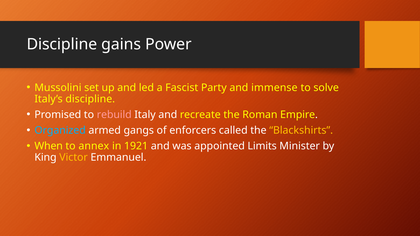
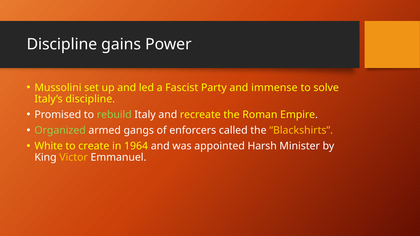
rebuild colour: pink -> light green (114, 115)
Organized colour: light blue -> light green (60, 130)
When: When -> White (49, 146)
annex: annex -> create (94, 146)
1921: 1921 -> 1964 (136, 146)
Limits: Limits -> Harsh (262, 146)
